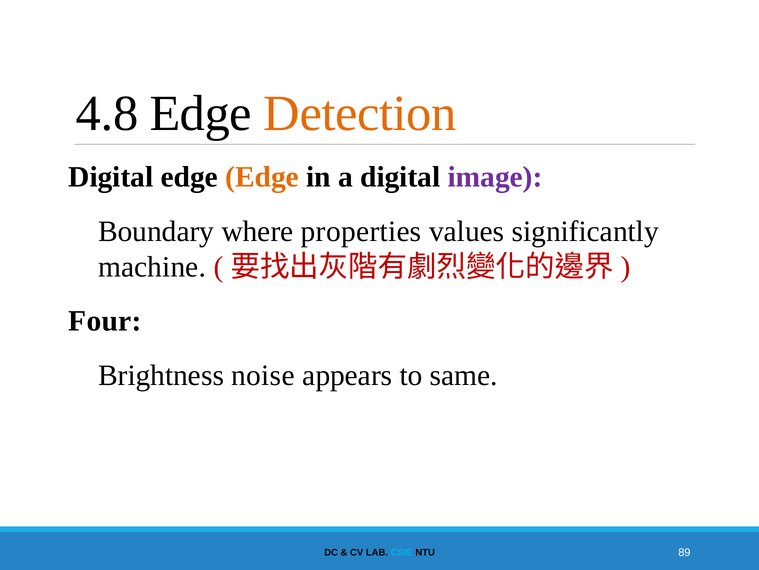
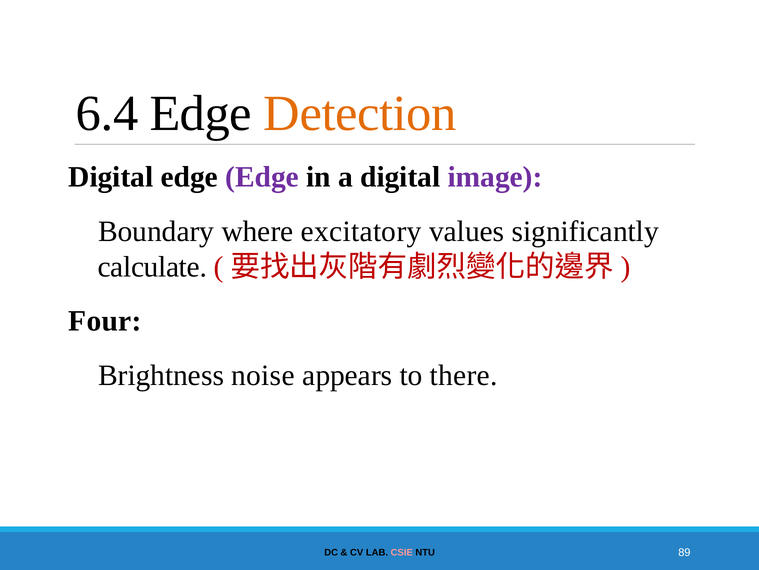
4.8: 4.8 -> 6.4 (107, 113)
Edge colour: orange -> purple (262, 177)
properties: properties -> excitatory (361, 231)
machine: machine -> calculate (152, 266)
same: same -> there (464, 375)
CSIE colour: light blue -> pink (402, 552)
